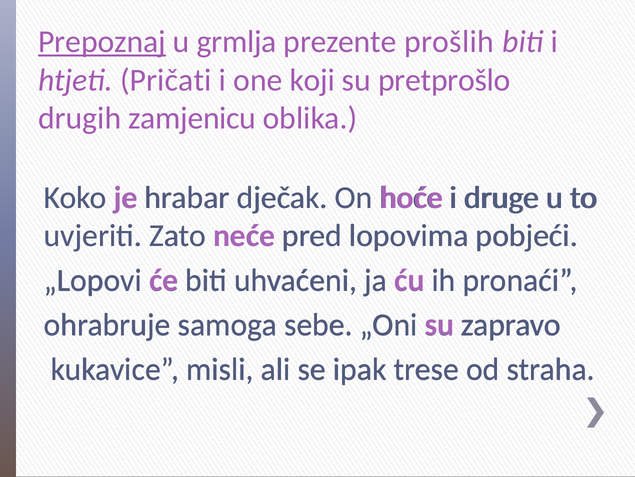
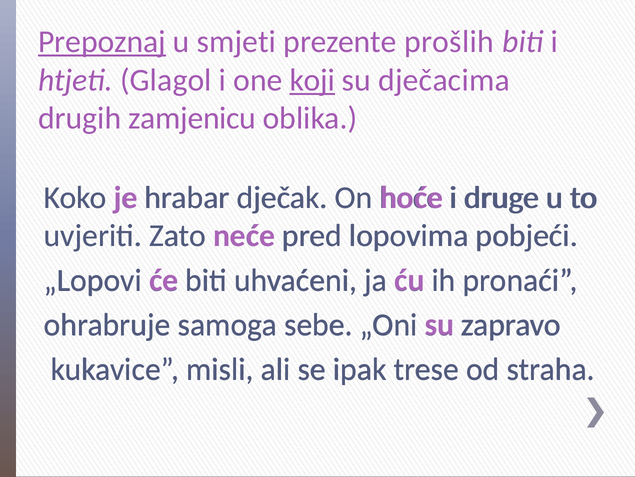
grmlja: grmlja -> smjeti (236, 42)
Pričati: Pričati -> Glagol (166, 80)
koji underline: none -> present (312, 80)
pretprošlo: pretprošlo -> dječacima (444, 80)
